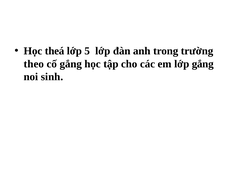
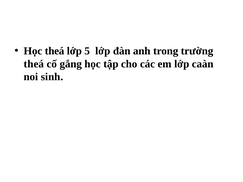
theo: theo -> theá (34, 64)
lớp gắng: gắng -> caàn (203, 64)
